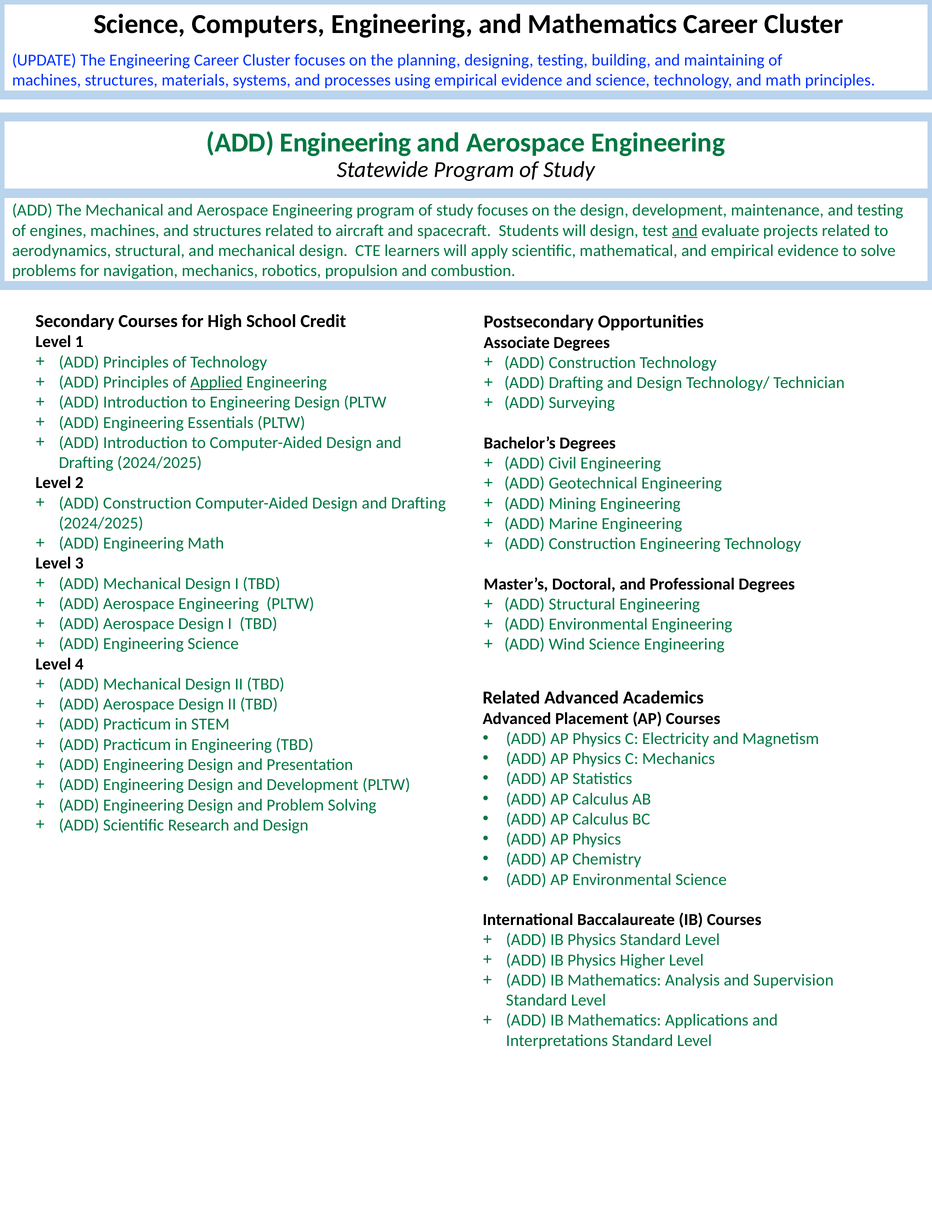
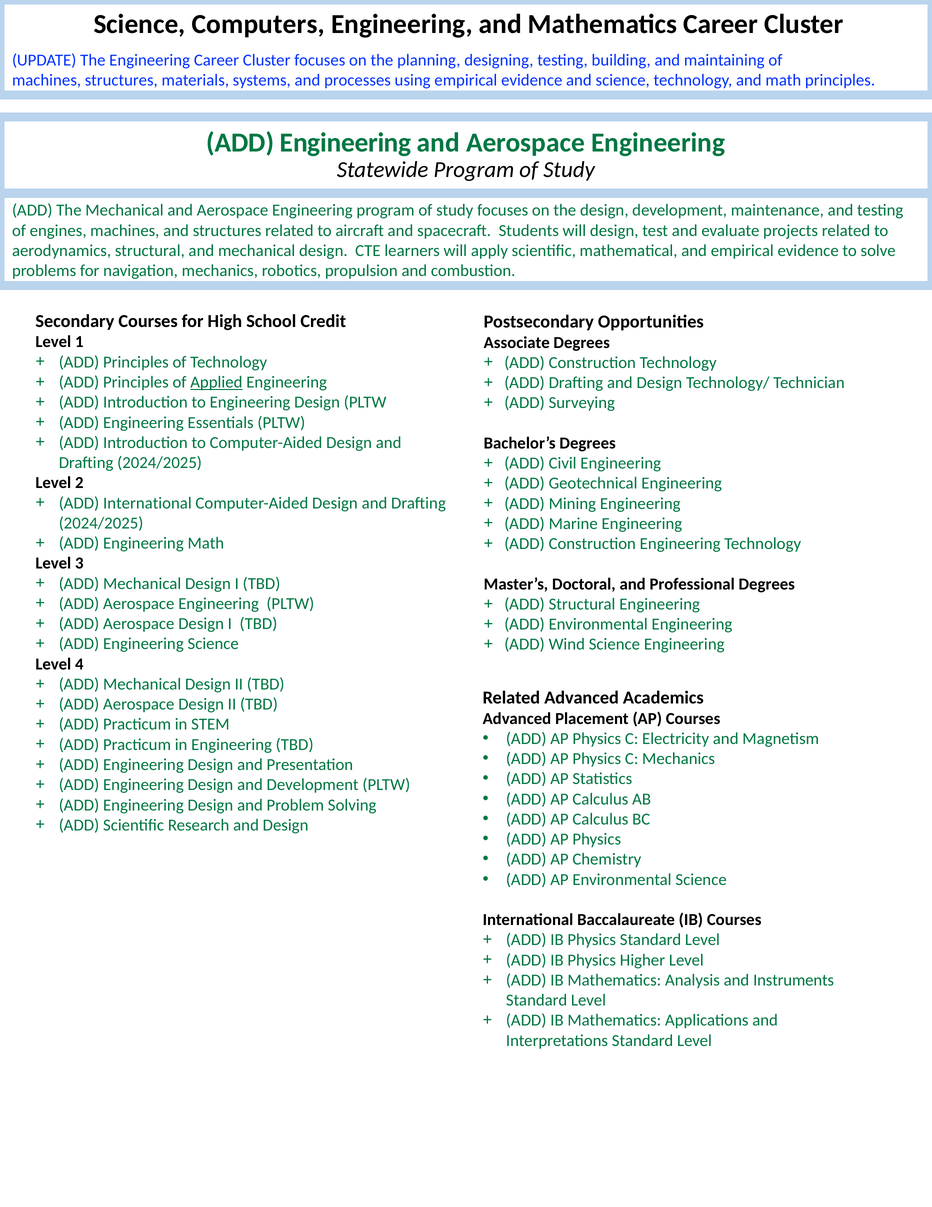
and underline: present -> none (685, 230)
Construction: Construction -> International (147, 503)
Supervision: Supervision -> Instruments (794, 979)
